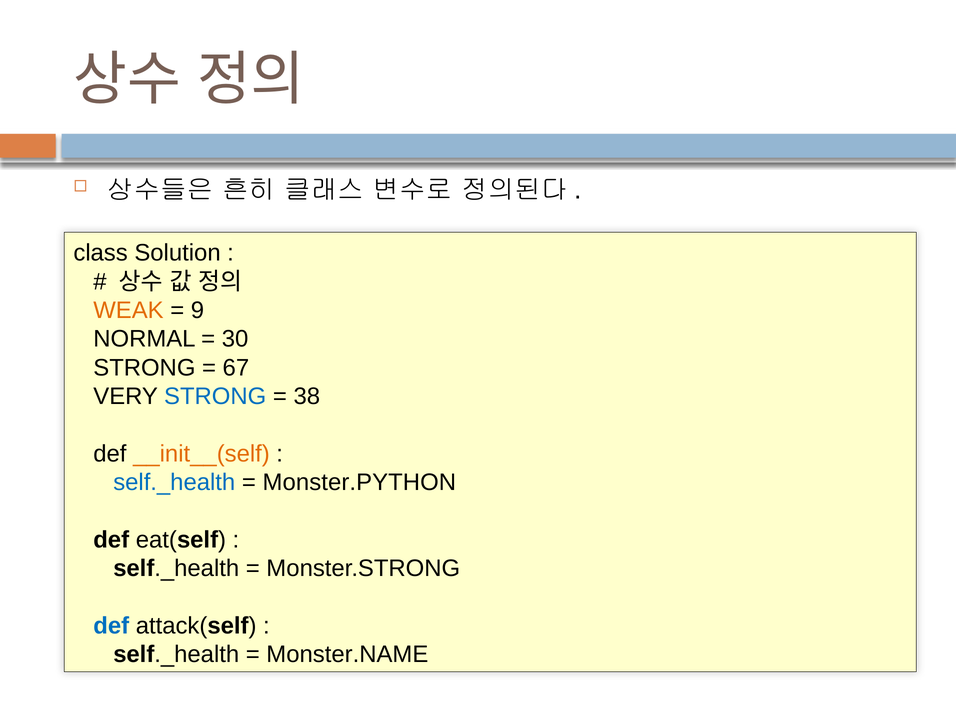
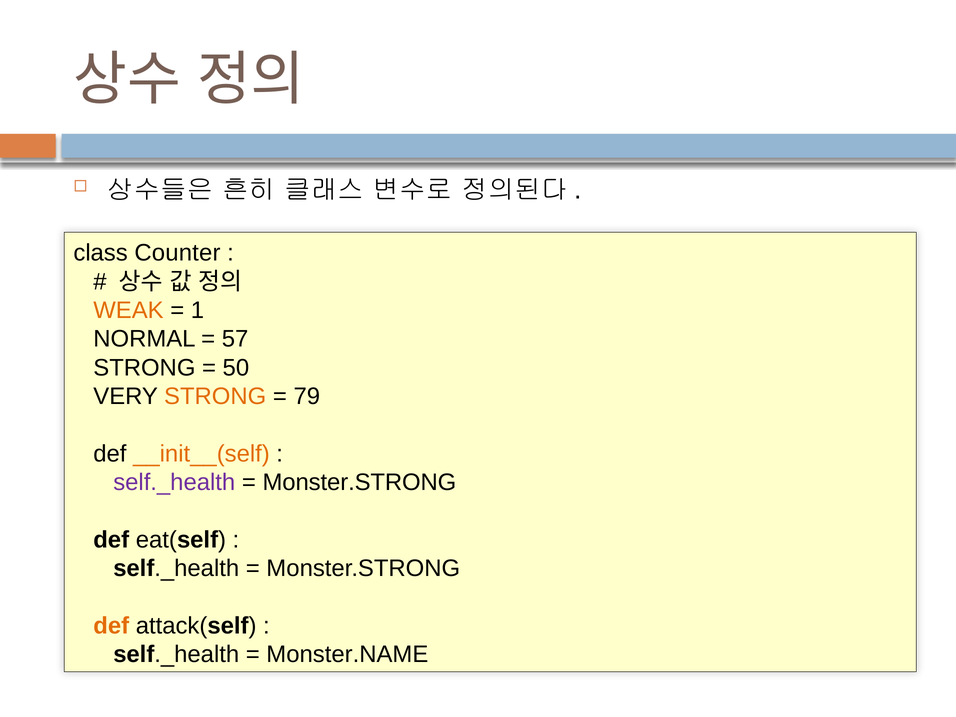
Solution: Solution -> Counter (177, 253)
9: 9 -> 1 (197, 310)
30: 30 -> 57 (235, 339)
67: 67 -> 50 (236, 368)
STRONG colour: blue -> orange (215, 396)
38: 38 -> 79 (307, 396)
self._health colour: blue -> purple (174, 482)
Monster.PYTHON: Monster.PYTHON -> Monster.STRONG (359, 482)
def colour: blue -> orange (111, 626)
